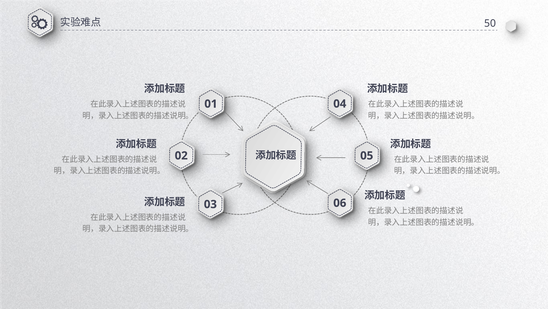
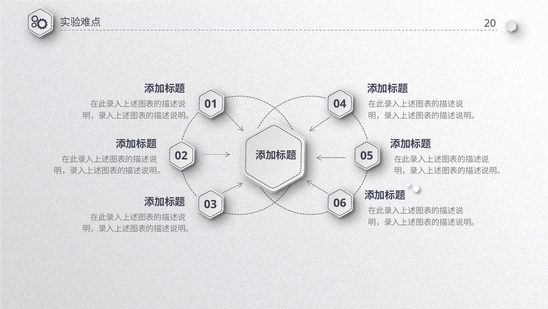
50: 50 -> 20 (490, 23)
